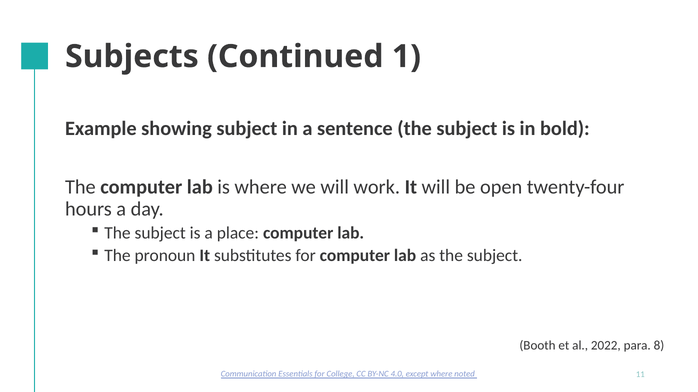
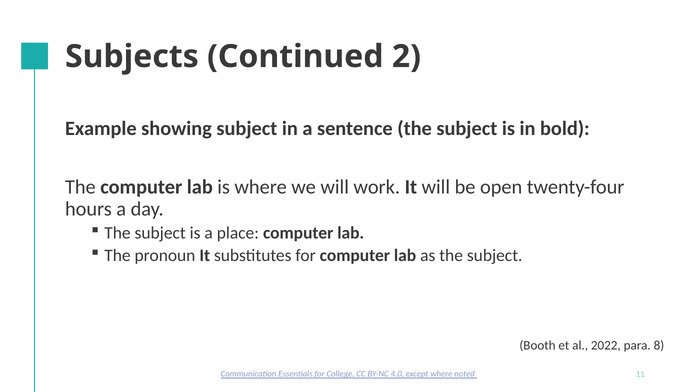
1: 1 -> 2 (406, 57)
